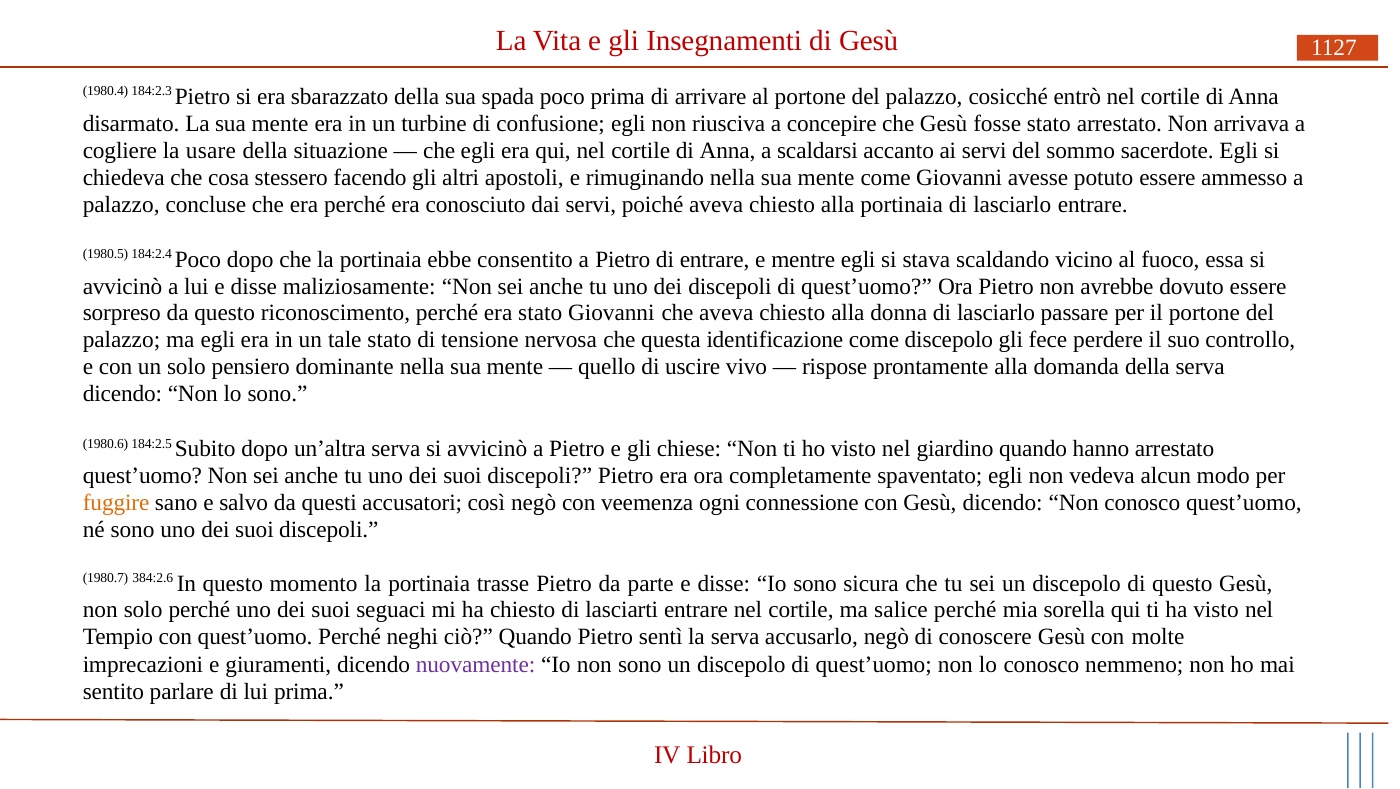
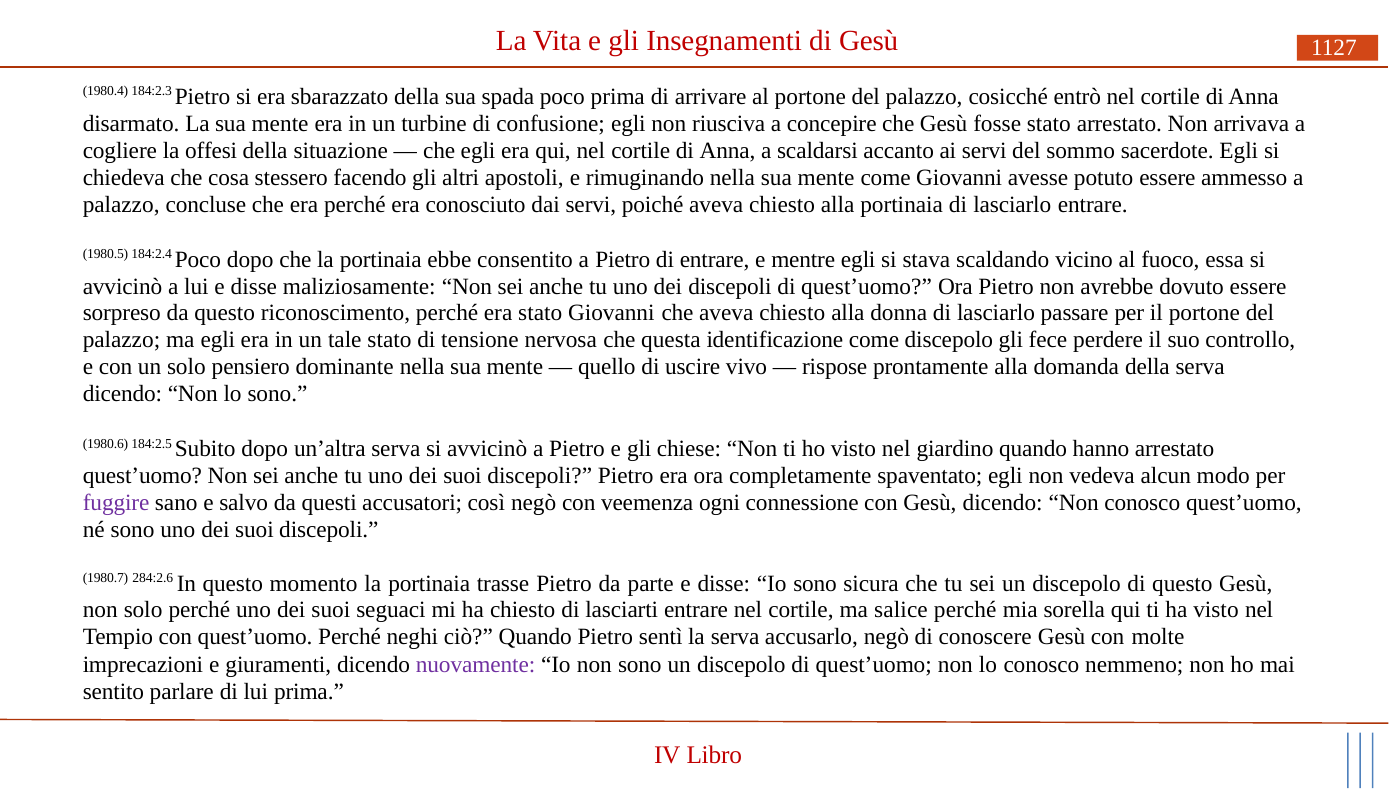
usare: usare -> offesi (211, 151)
fuggire colour: orange -> purple (116, 503)
384:2.6: 384:2.6 -> 284:2.6 (153, 577)
